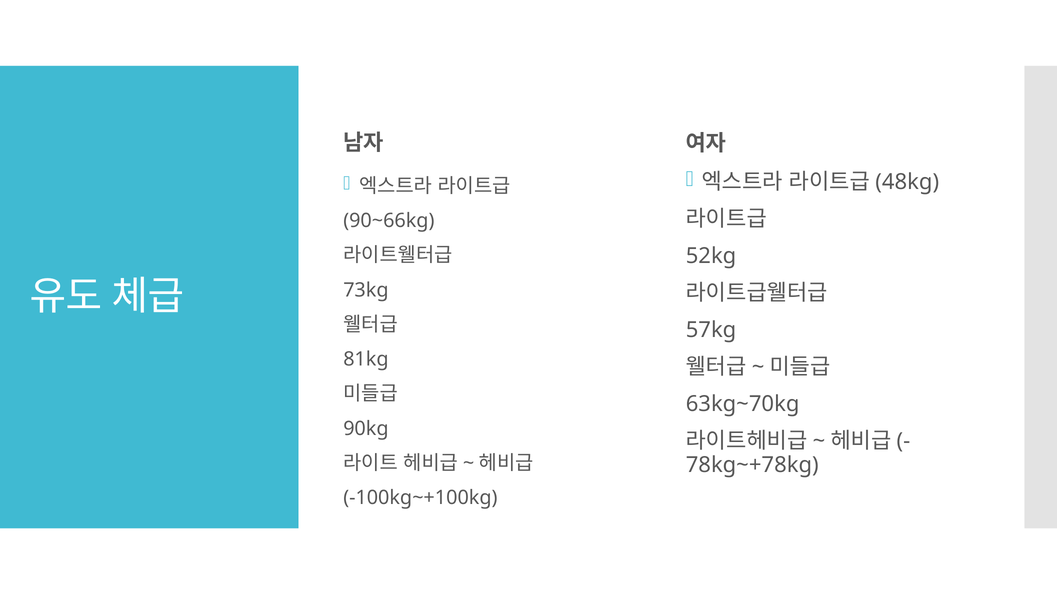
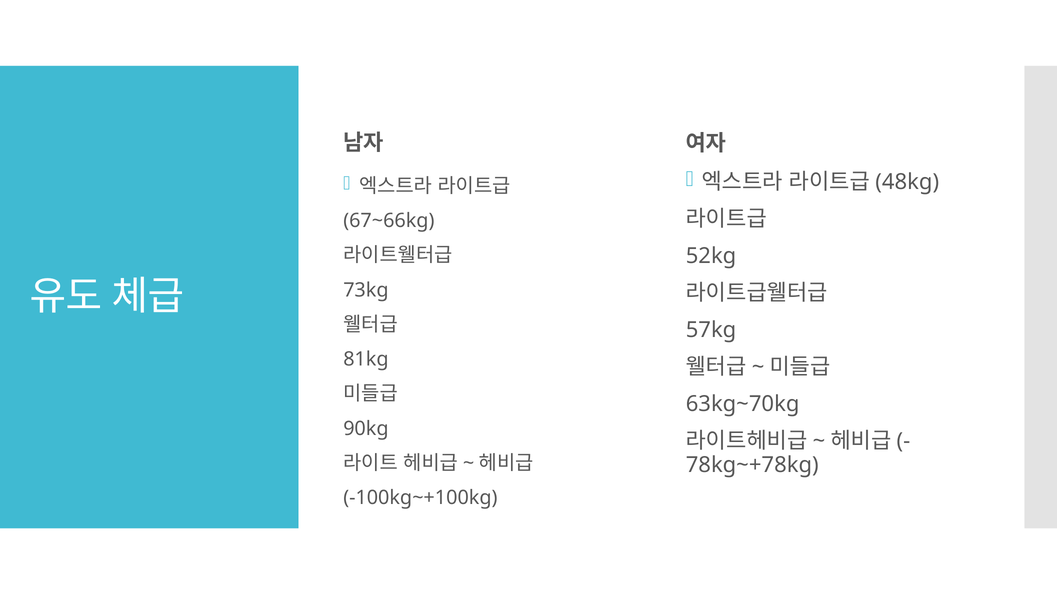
90~66kg: 90~66kg -> 67~66kg (389, 221)
